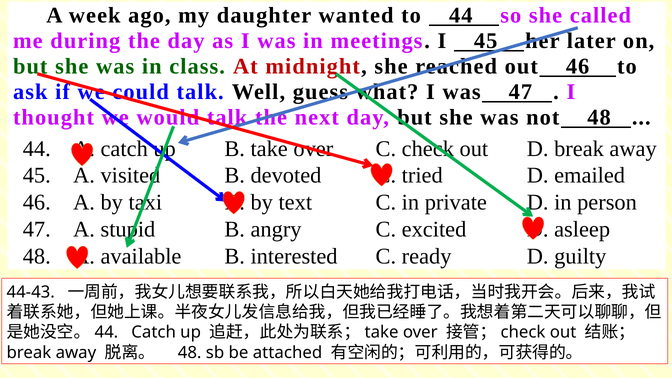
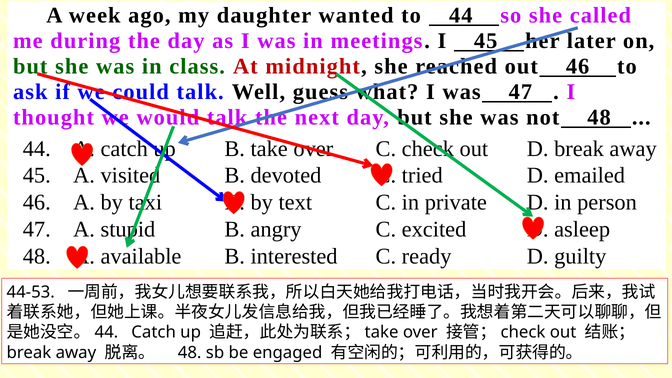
44-43: 44-43 -> 44-53 (31, 292)
attached: attached -> engaged (288, 352)
